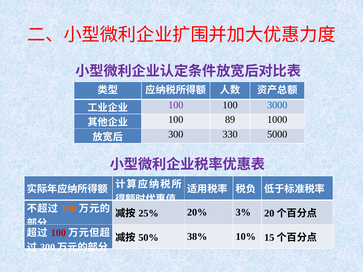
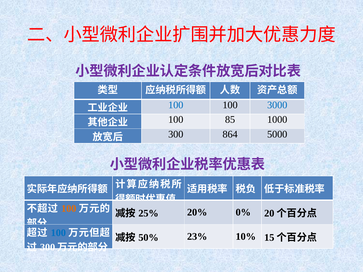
100 colour: purple -> blue (176, 105)
89: 89 -> 85 (230, 120)
330: 330 -> 864 (230, 134)
3%: 3% -> 0% (243, 213)
100 colour: red -> blue (58, 233)
38%: 38% -> 23% (197, 237)
